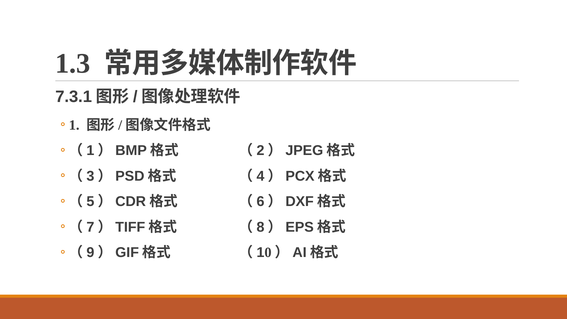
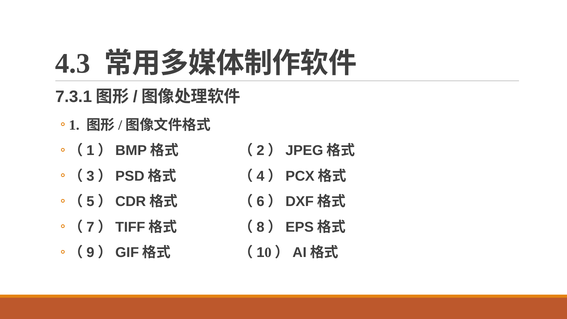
1.3: 1.3 -> 4.3 (73, 64)
